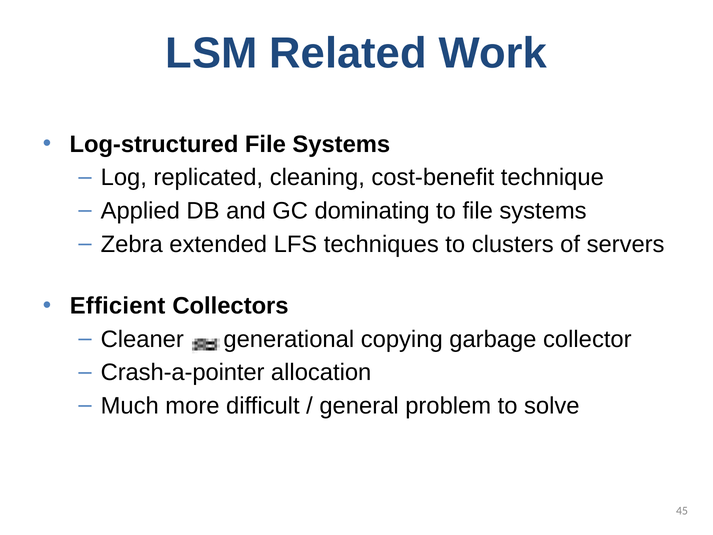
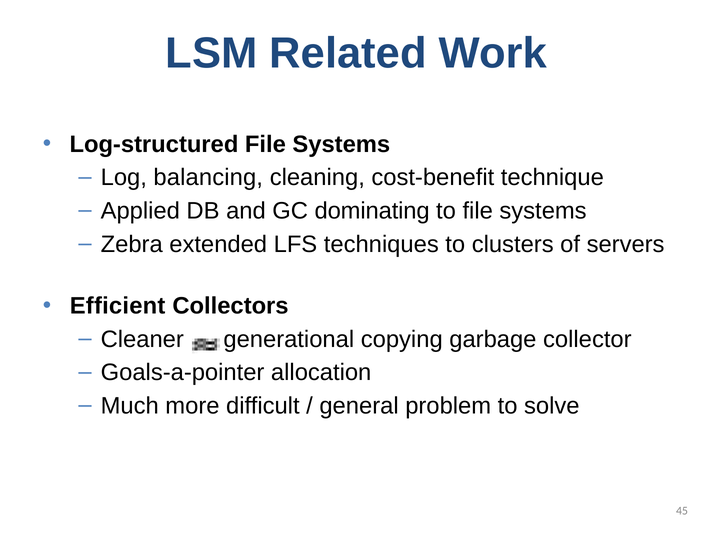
replicated: replicated -> balancing (208, 178)
Crash-a-pointer: Crash-a-pointer -> Goals-a-pointer (183, 372)
